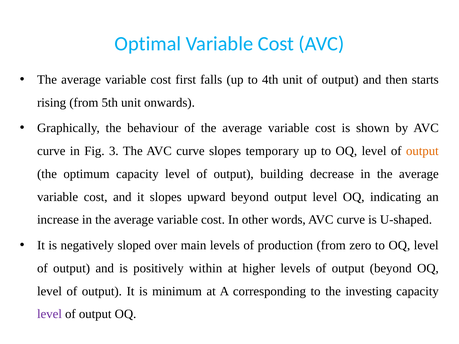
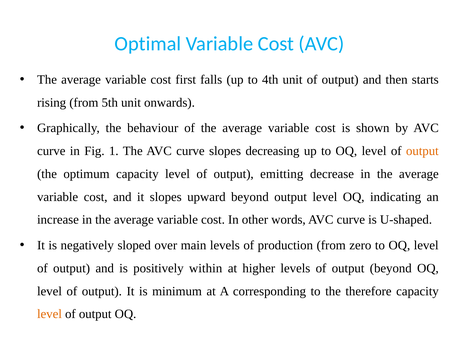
3: 3 -> 1 (114, 151)
temporary: temporary -> decreasing (272, 151)
building: building -> emitting (282, 174)
investing: investing -> therefore (369, 291)
level colour: purple -> orange (50, 314)
